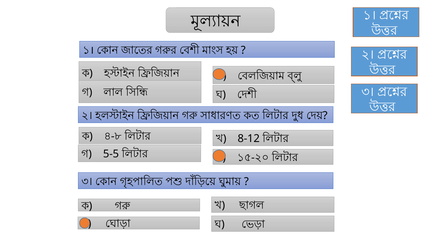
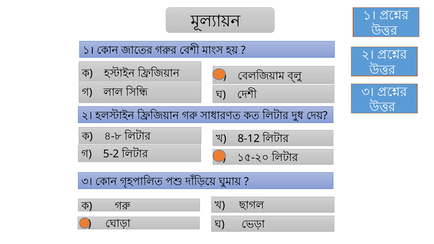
5-5: 5-5 -> 5-2 (111, 154)
